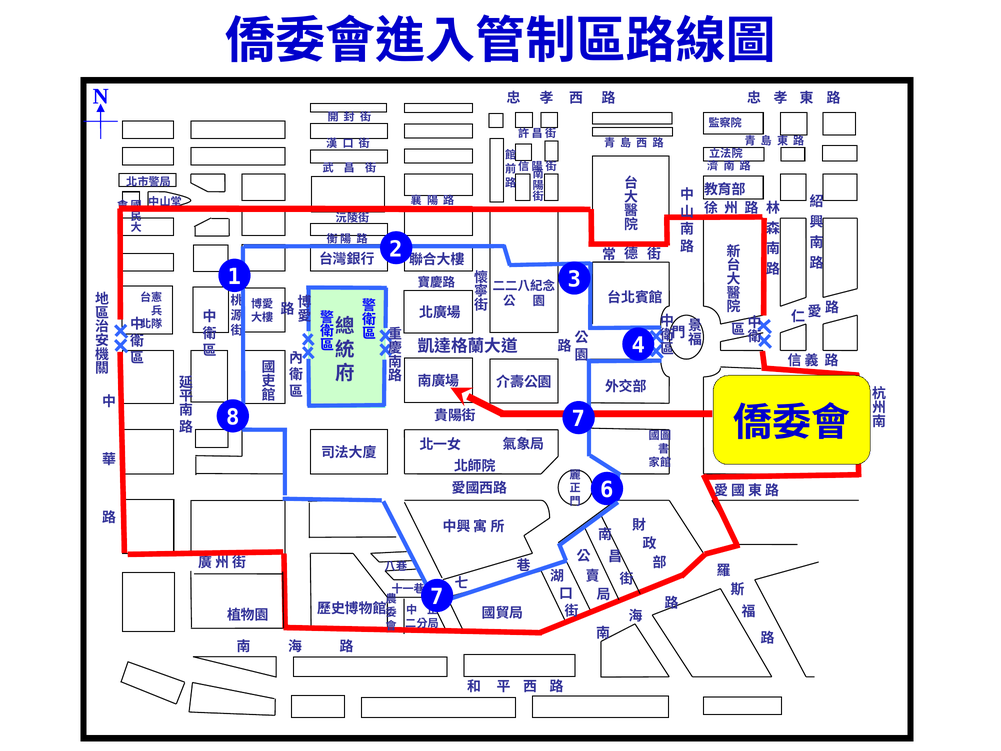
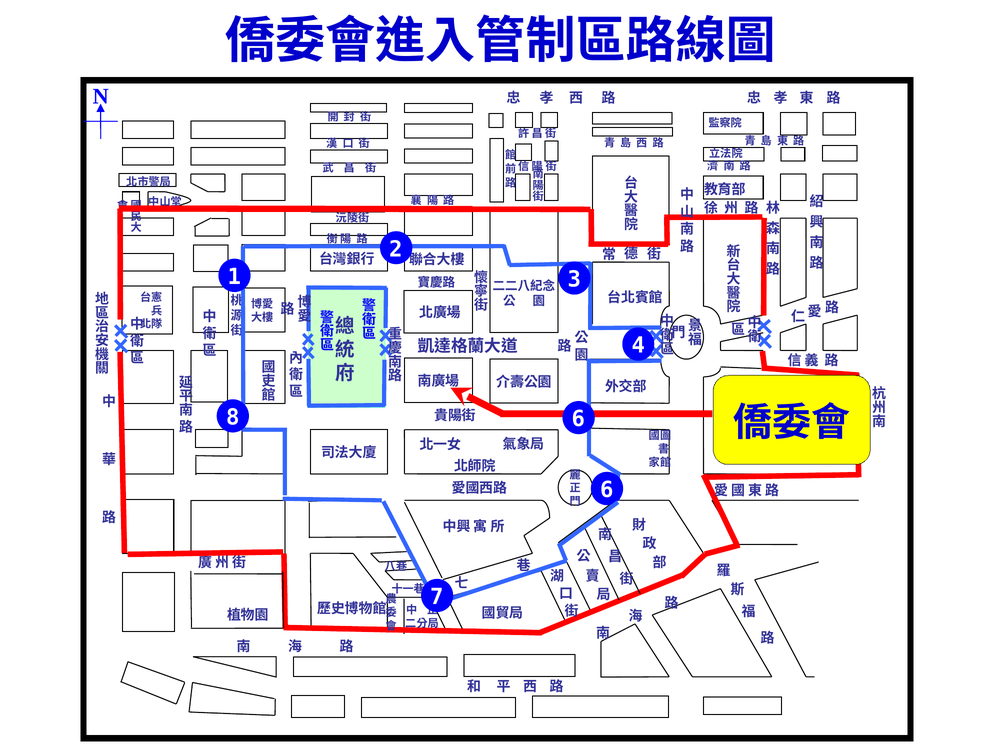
8 7: 7 -> 6 (579, 419)
